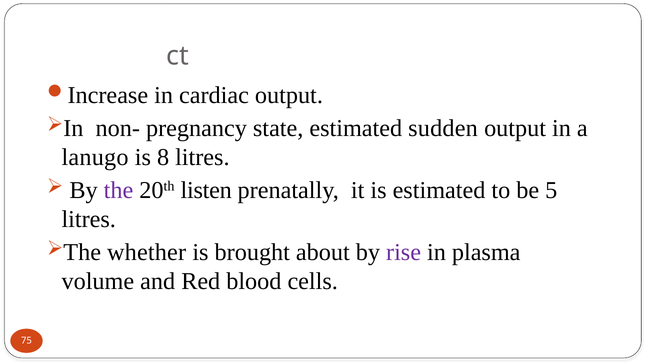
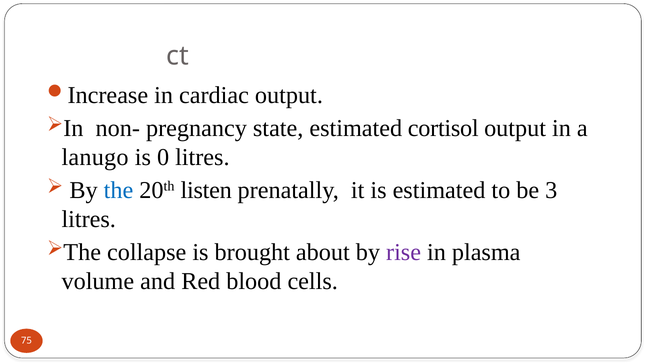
sudden: sudden -> cortisol (443, 128)
8: 8 -> 0 (163, 157)
the colour: purple -> blue (119, 190)
5: 5 -> 3 (551, 190)
whether: whether -> collapse (147, 252)
